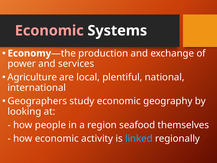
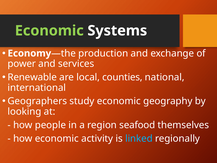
Economic colour: pink -> light green (49, 31)
Agriculture: Agriculture -> Renewable (32, 77)
plentiful: plentiful -> counties (122, 77)
